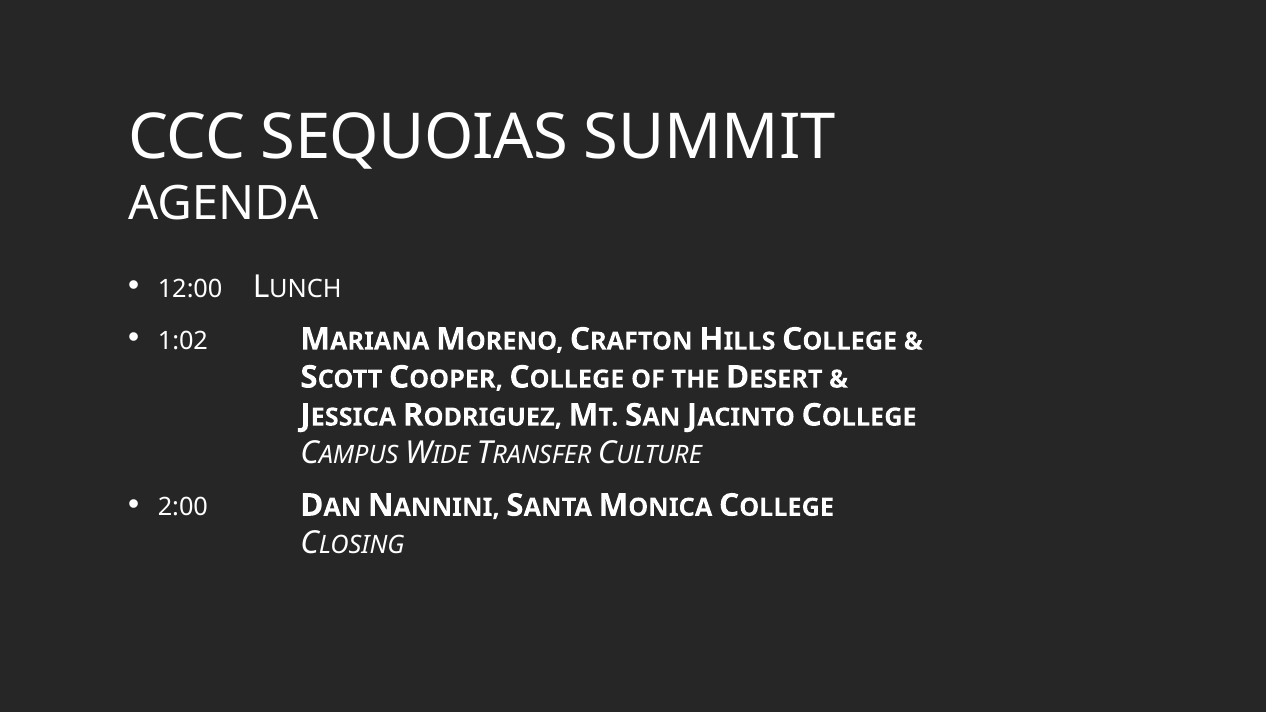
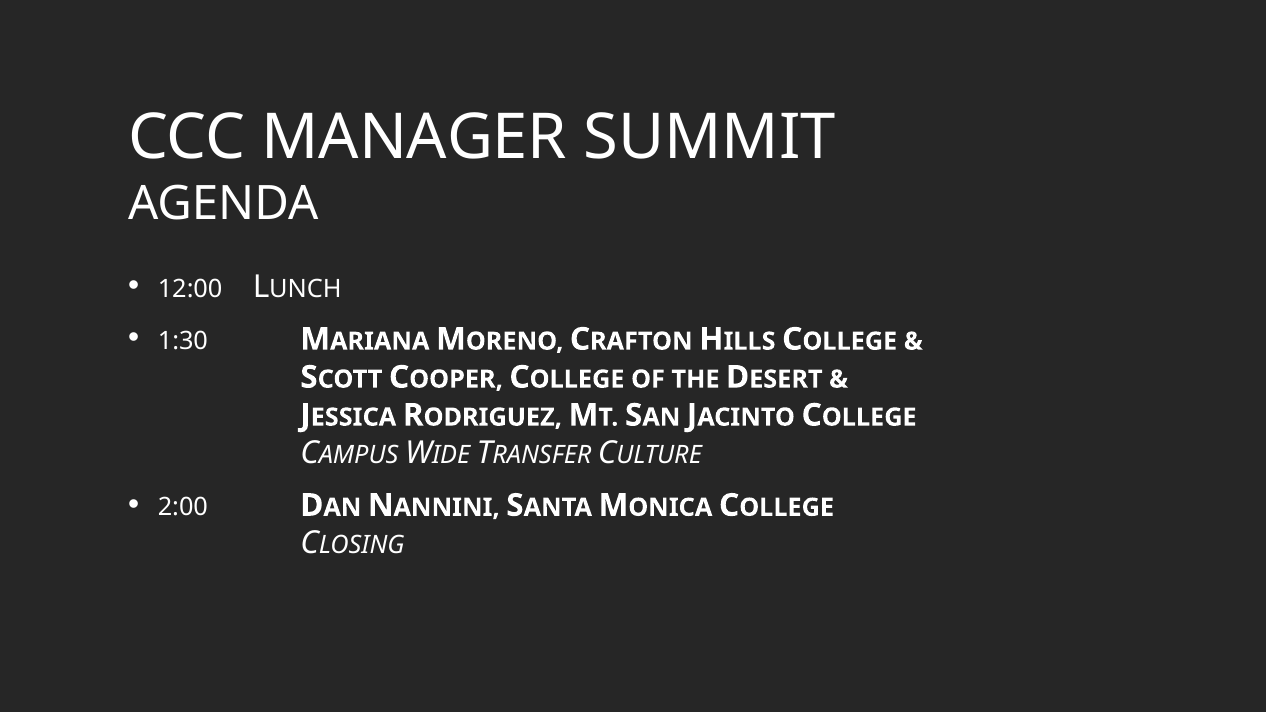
SEQUOIAS: SEQUOIAS -> MANAGER (414, 138)
1:02: 1:02 -> 1:30 (183, 341)
